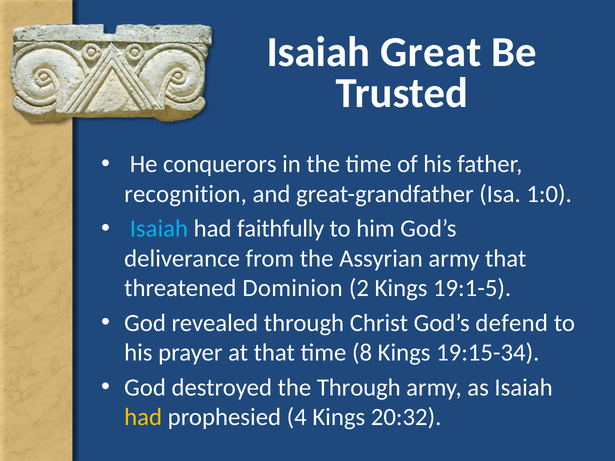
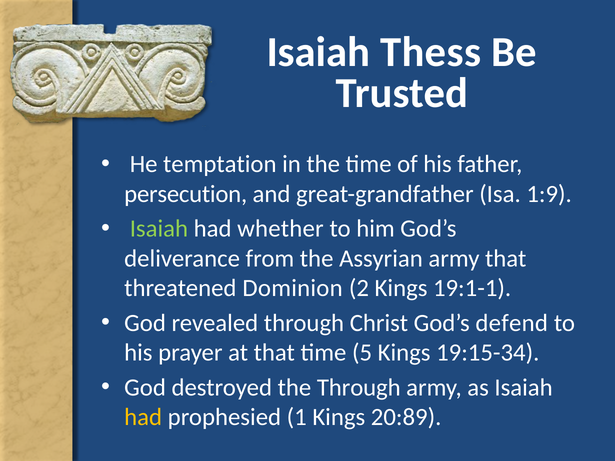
Great: Great -> Thess (431, 52)
conquerors: conquerors -> temptation (220, 164)
recognition: recognition -> persecution (186, 194)
1:0: 1:0 -> 1:9 (549, 194)
Isaiah colour: light blue -> light green (159, 229)
faithfully: faithfully -> whether (280, 229)
19:1-5: 19:1-5 -> 19:1-1 (472, 288)
8: 8 -> 5 (362, 353)
4: 4 -> 1 (297, 417)
20:32: 20:32 -> 20:89 (406, 417)
